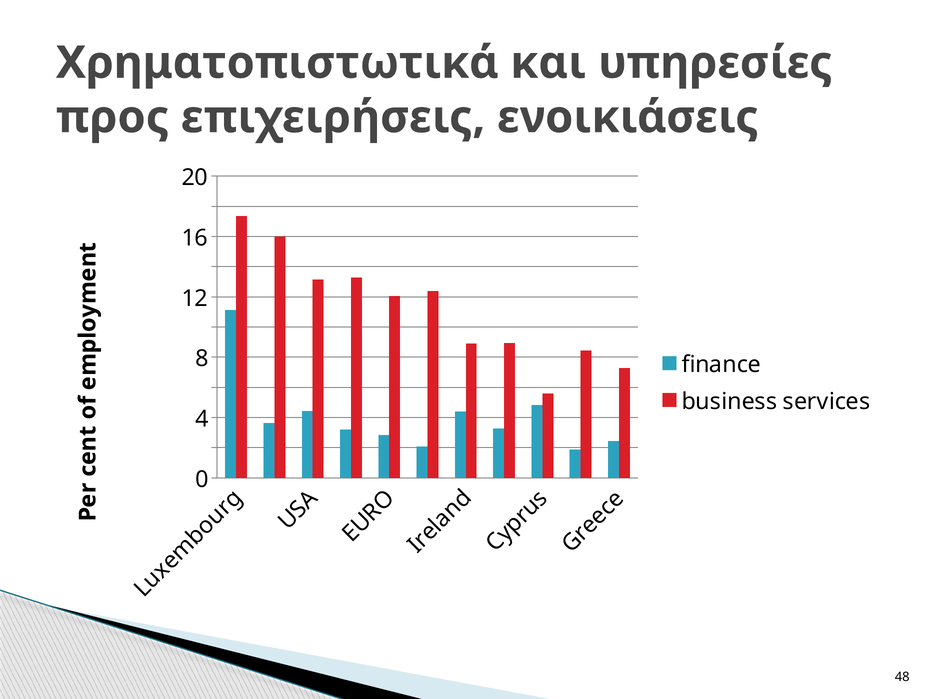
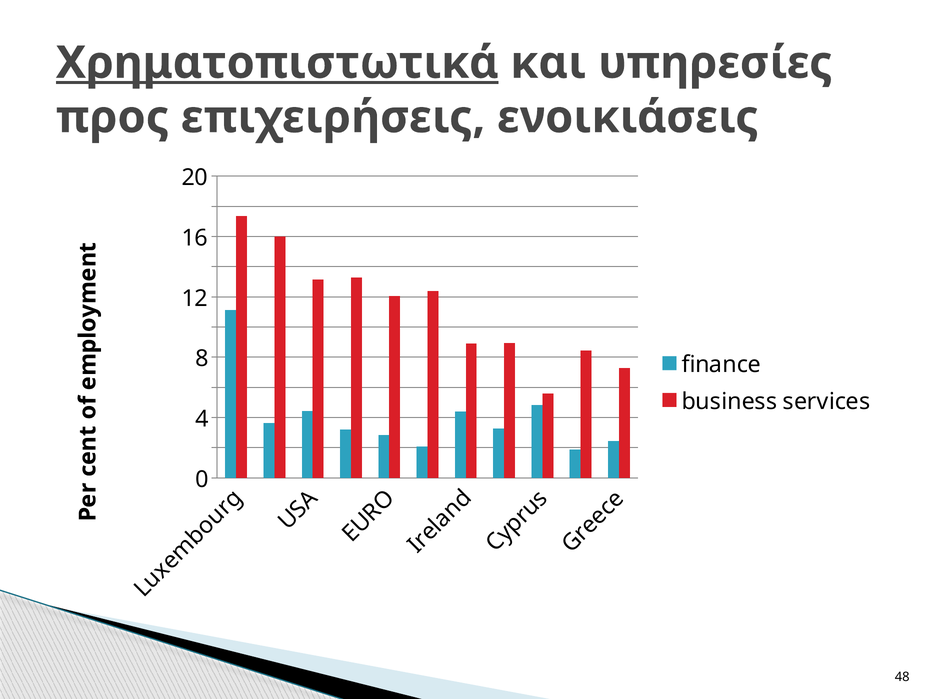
Χρηματοπιστωτικά underline: none -> present (277, 63)
